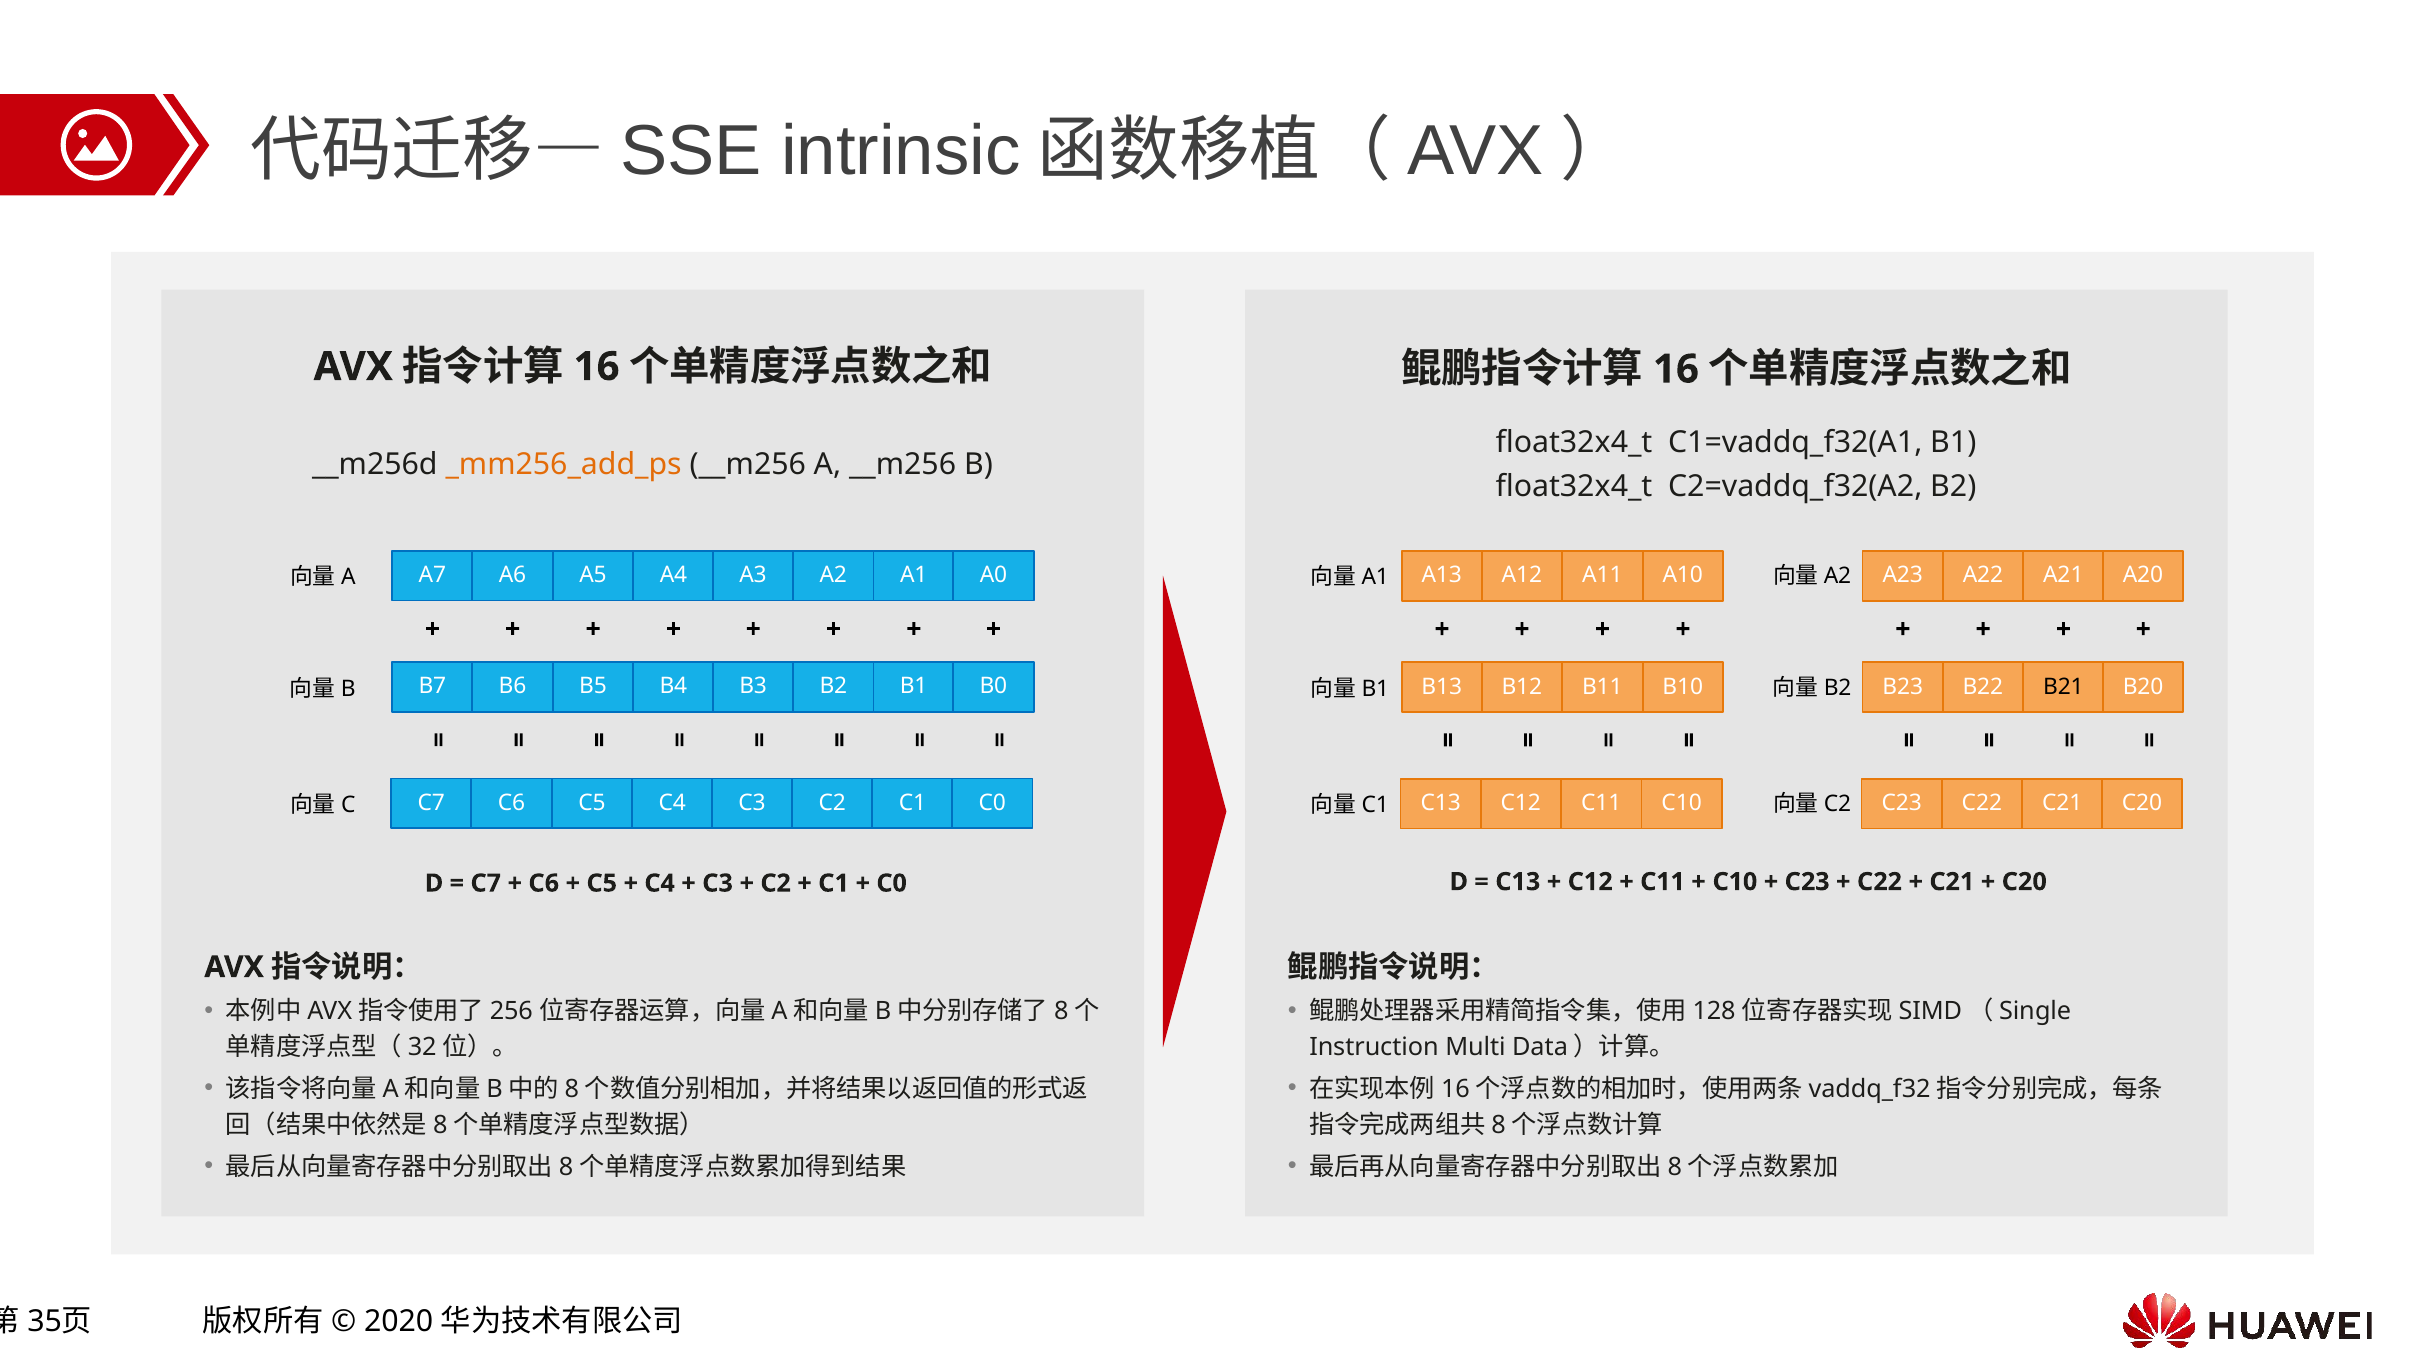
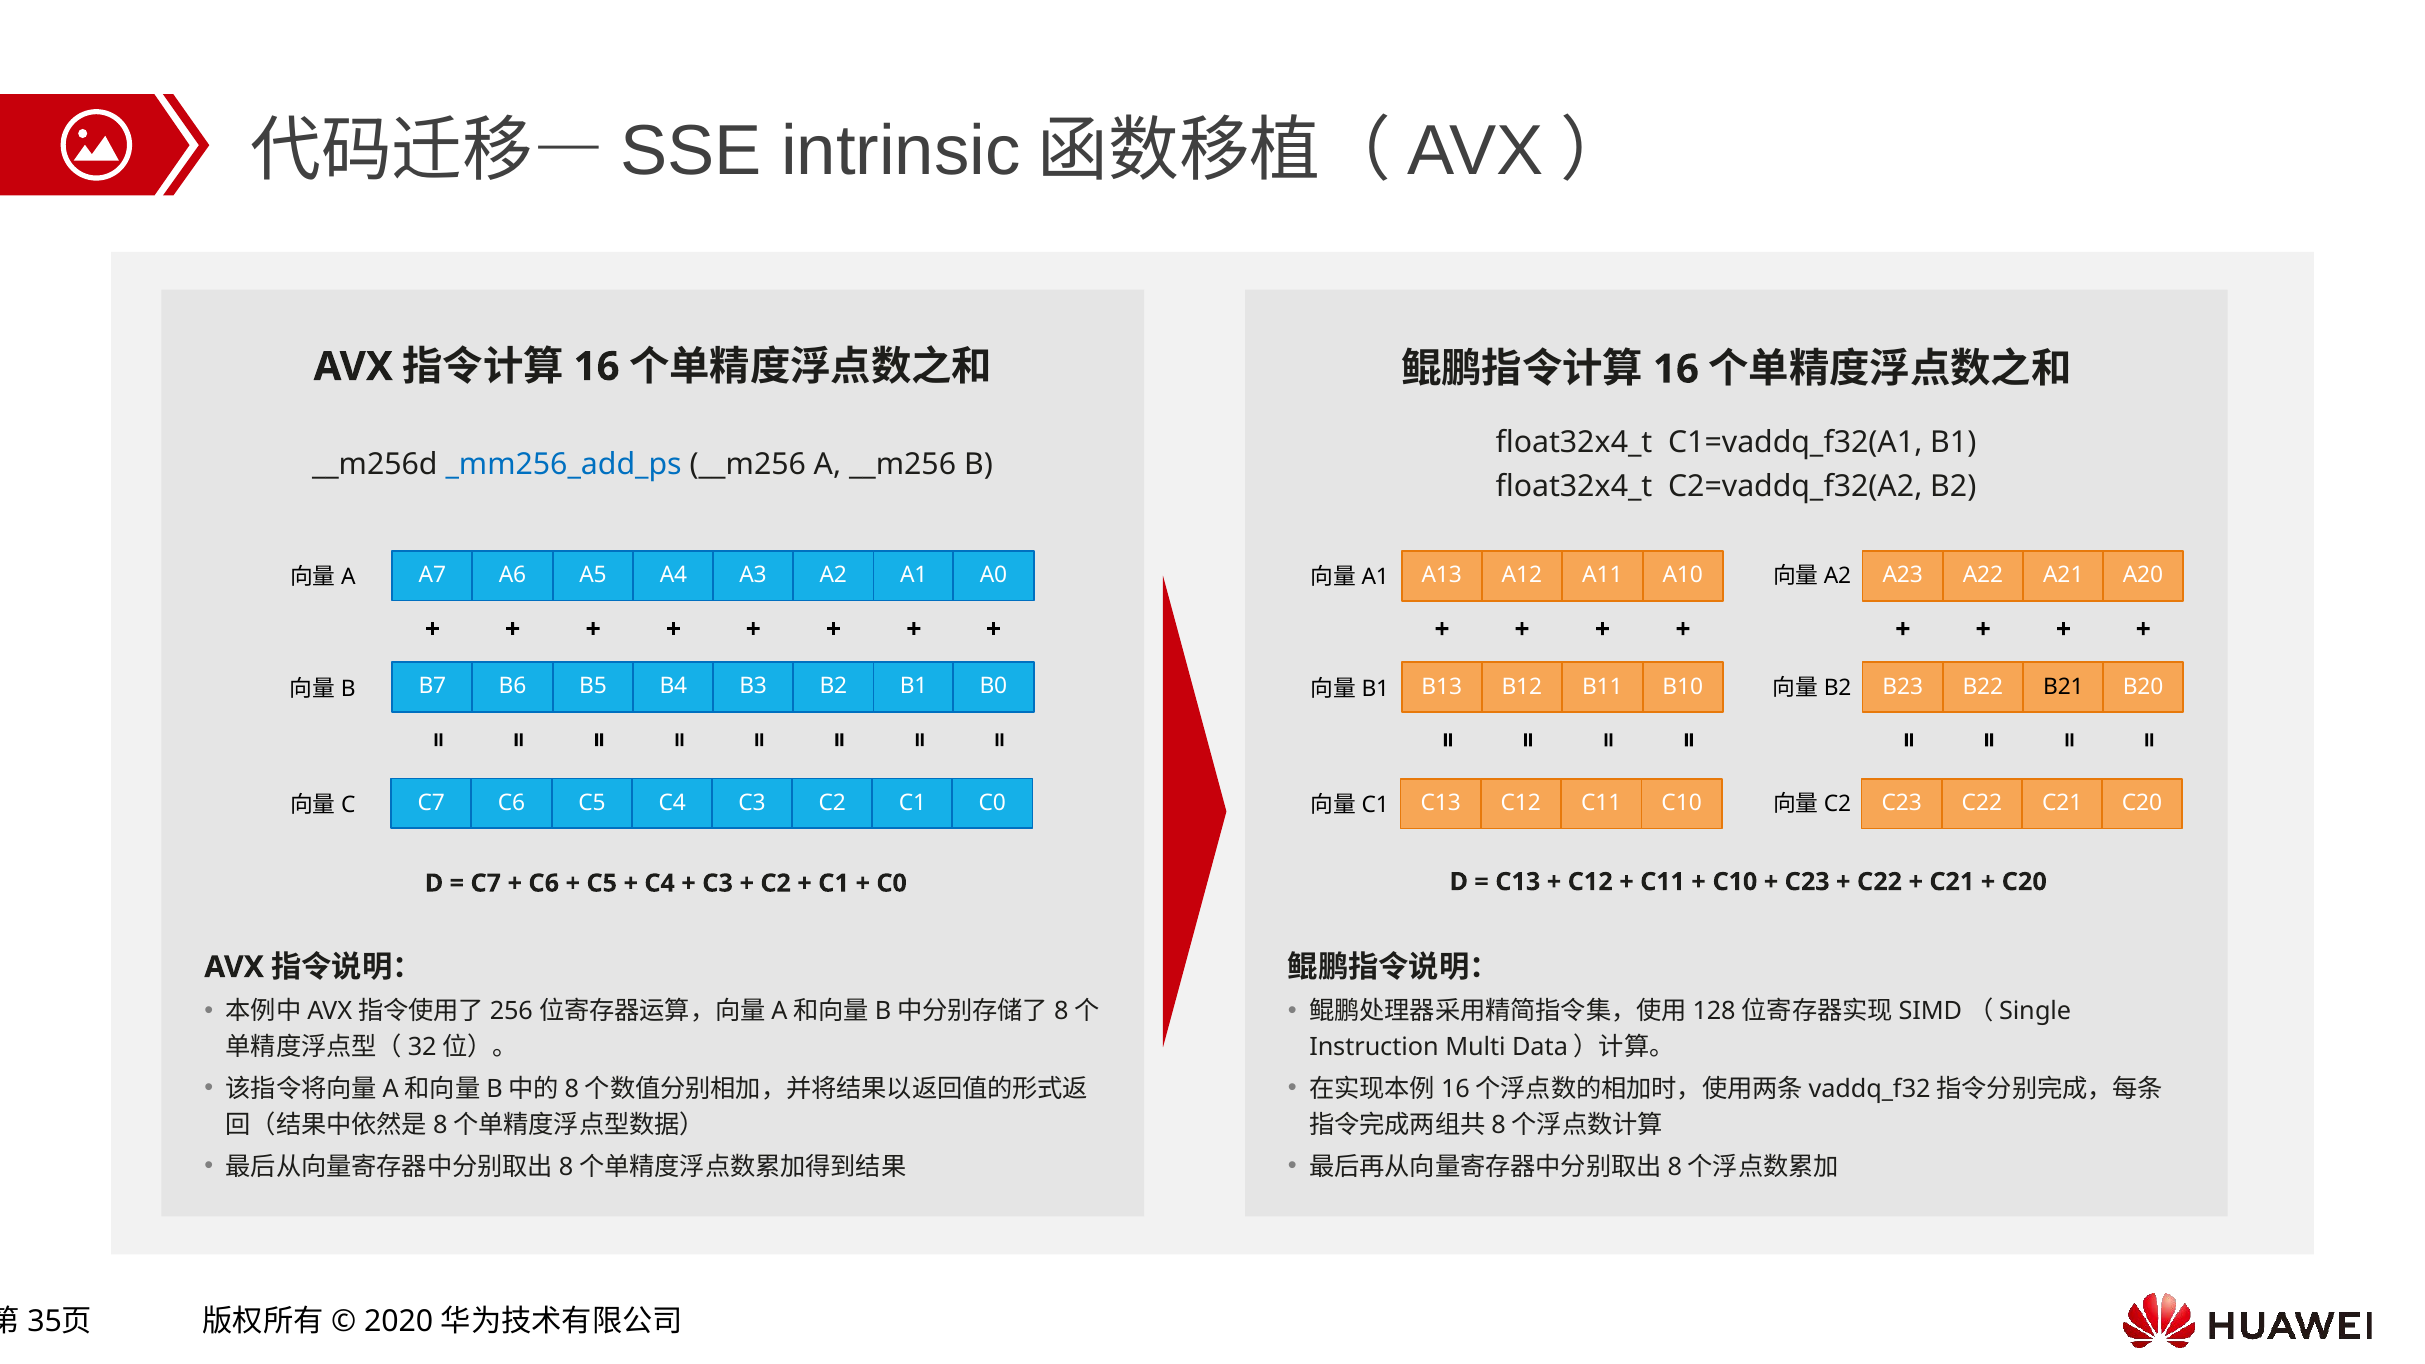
_mm256_add_ps colour: orange -> blue (564, 465)
